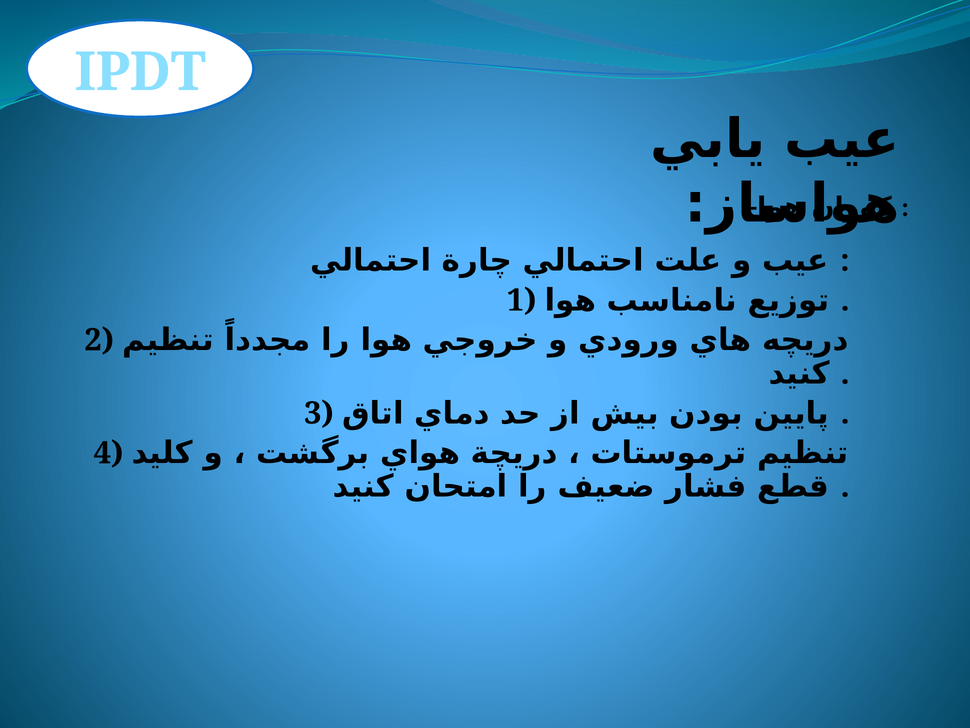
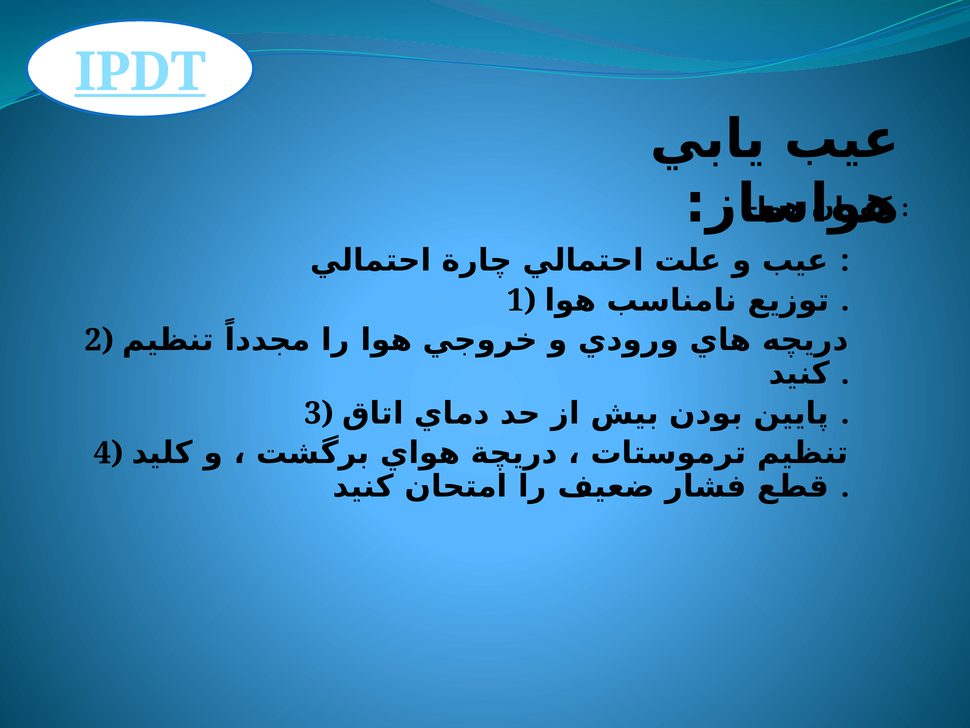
IPDT underline: none -> present (140, 72)
